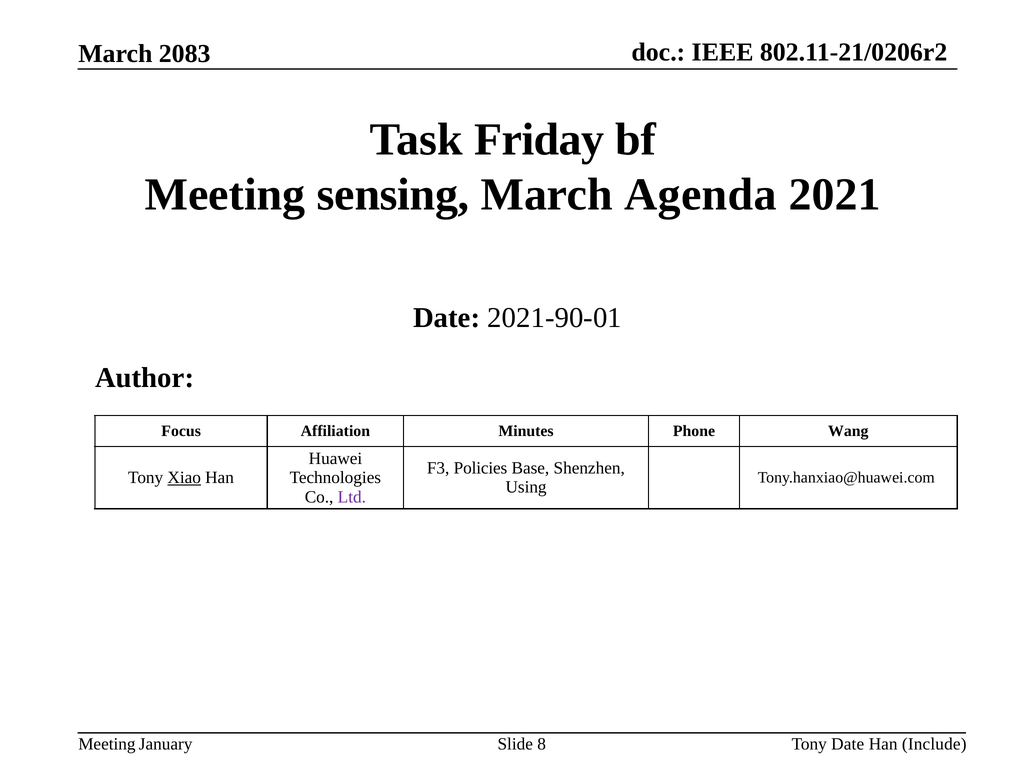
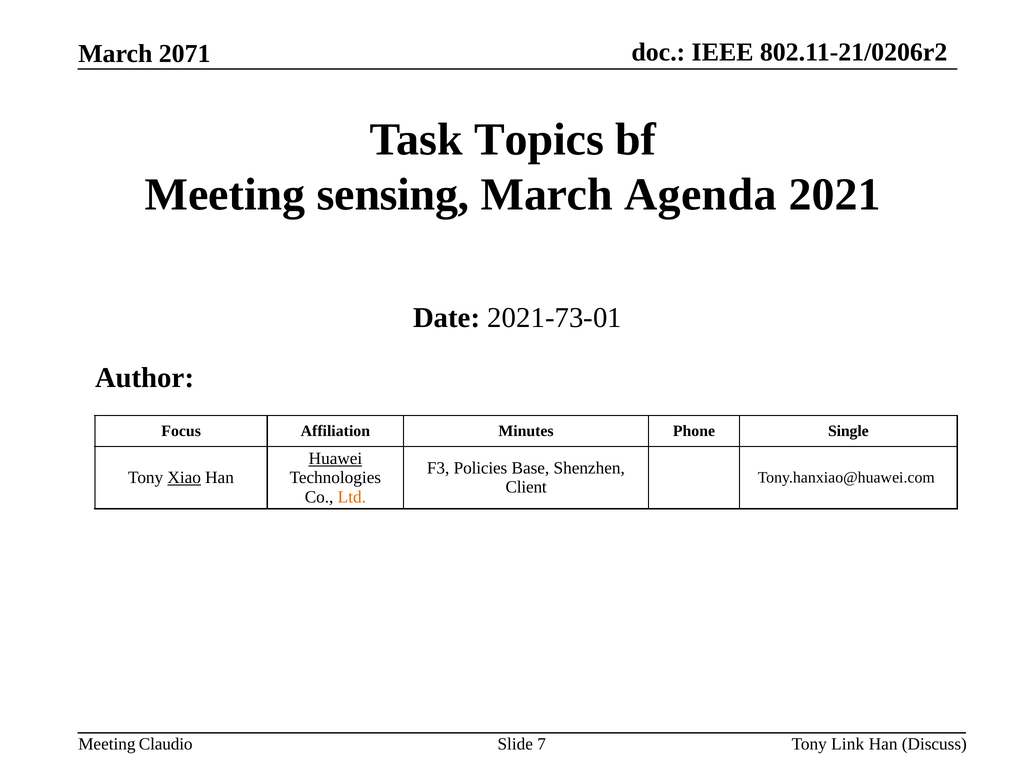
2083: 2083 -> 2071 (185, 54)
Friday: Friday -> Topics (539, 139)
2021-90-01: 2021-90-01 -> 2021-73-01 (555, 318)
Wang: Wang -> Single (848, 431)
Huawei underline: none -> present (335, 459)
Using: Using -> Client (526, 487)
Ltd colour: purple -> orange (352, 497)
January: January -> Claudio (166, 744)
8: 8 -> 7 (542, 744)
Tony Date: Date -> Link (848, 744)
Include: Include -> Discuss (934, 744)
